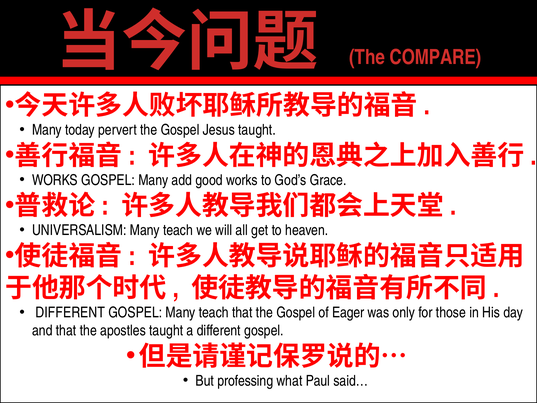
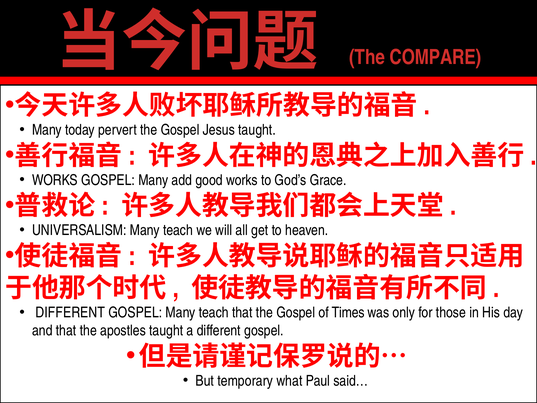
Eager: Eager -> Times (348, 312)
professing: professing -> temporary (245, 381)
